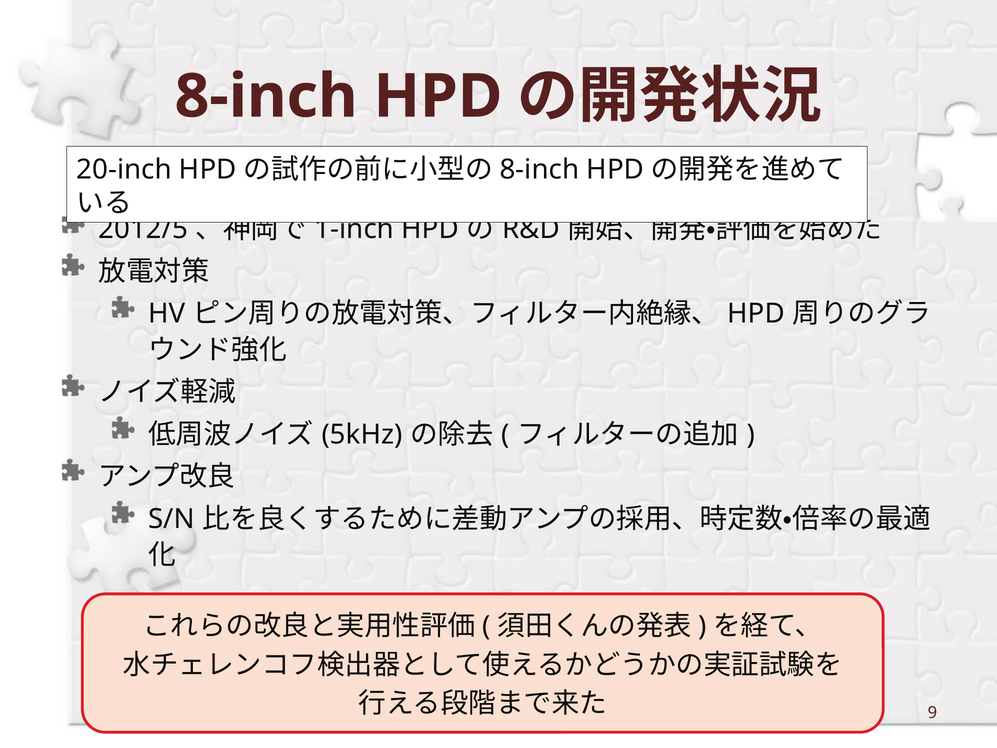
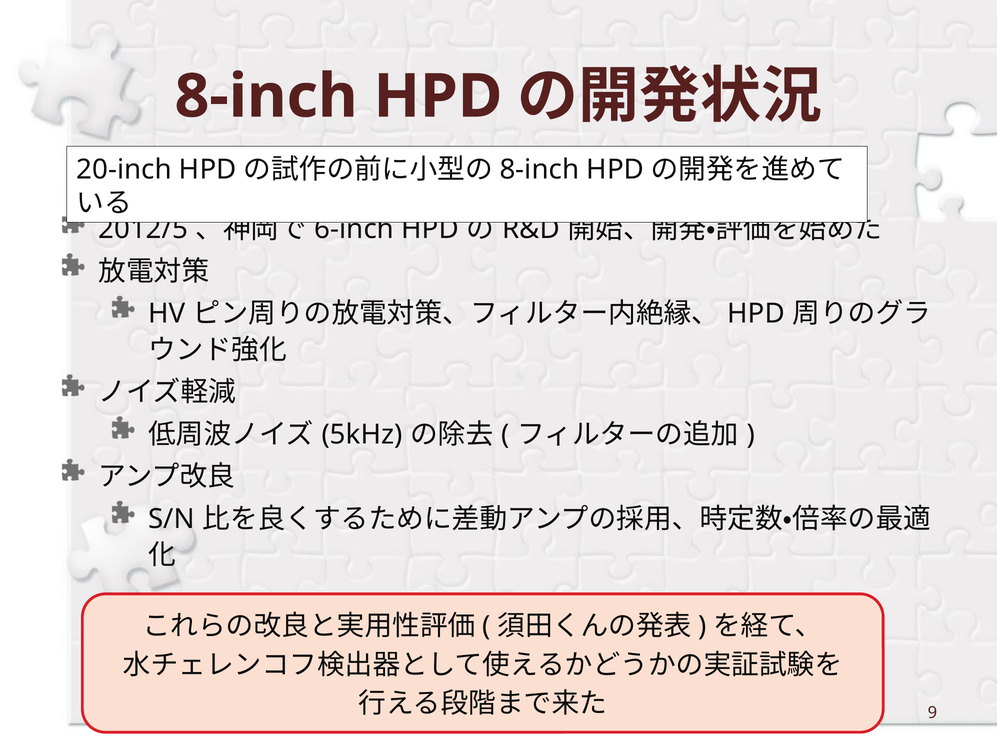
1-inch: 1-inch -> 6-inch (354, 229)
